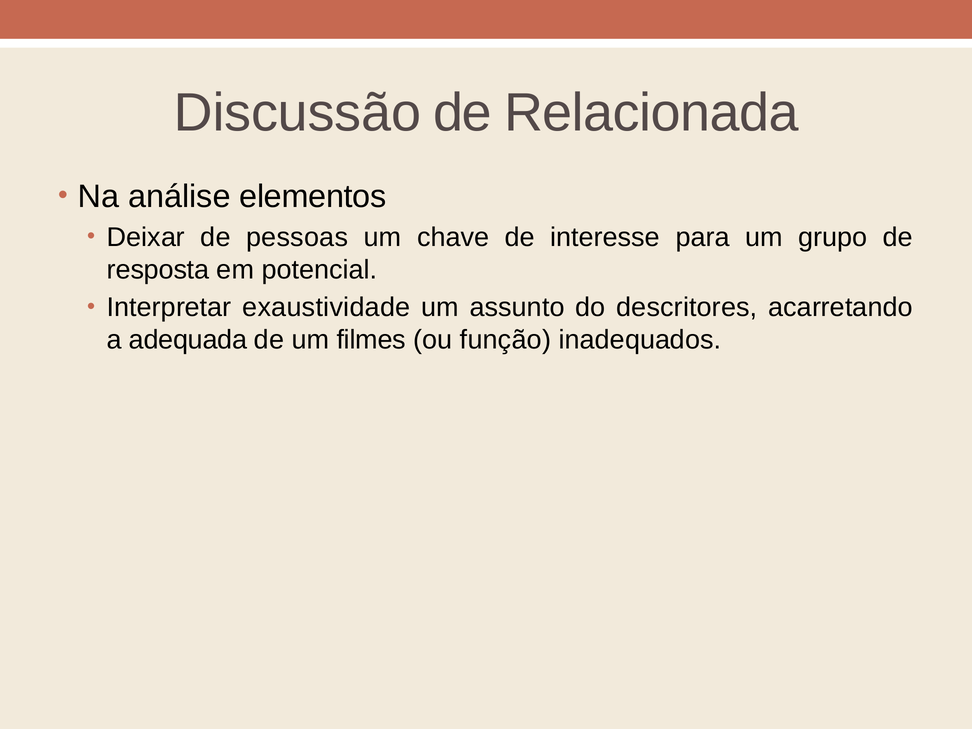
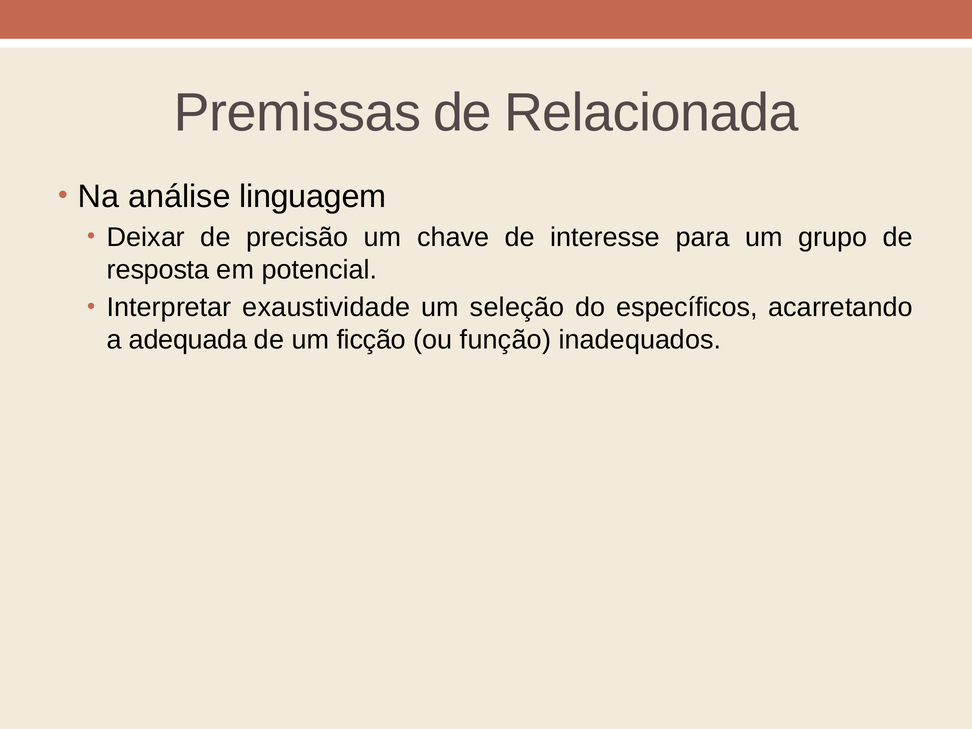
Discussão: Discussão -> Premissas (298, 113)
elementos: elementos -> linguagem (313, 197)
pessoas: pessoas -> precisão (297, 237)
assunto: assunto -> seleção (517, 308)
descritores: descritores -> específicos (687, 308)
filmes: filmes -> ficção (371, 340)
